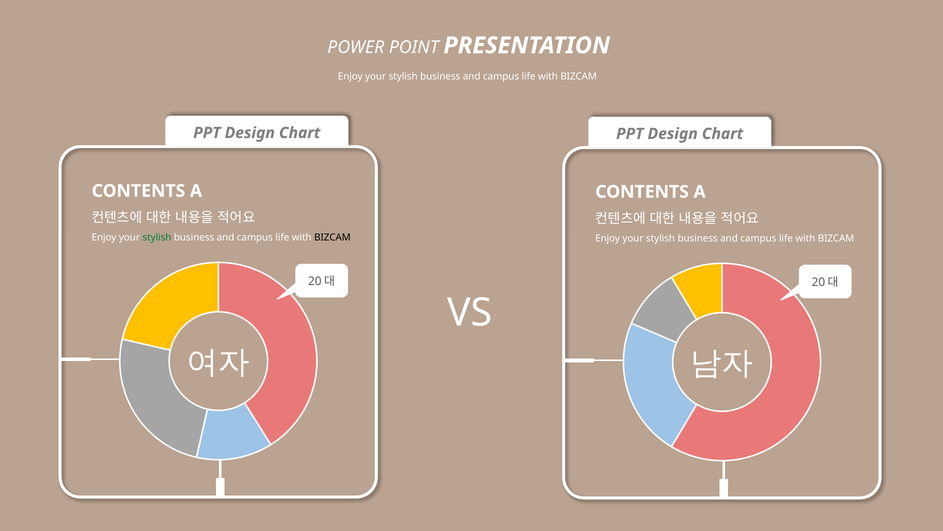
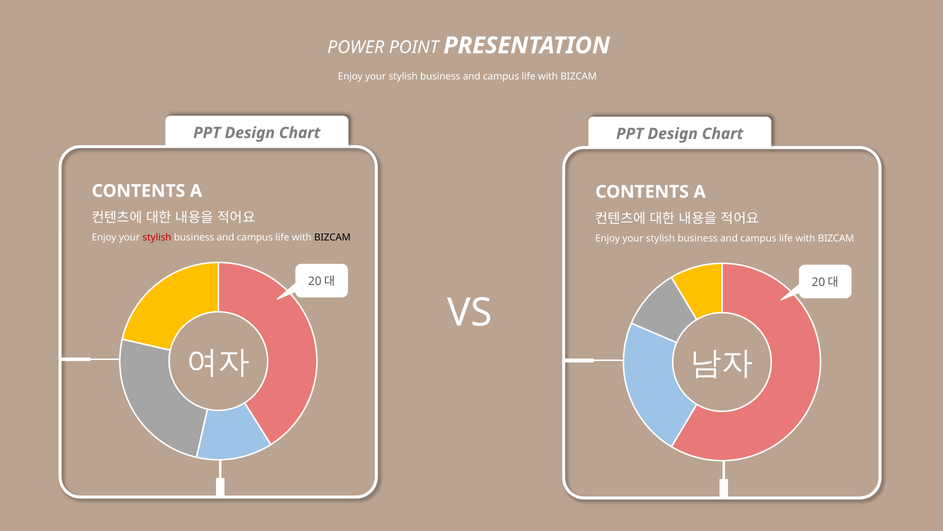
stylish colour: green -> red (157, 237)
